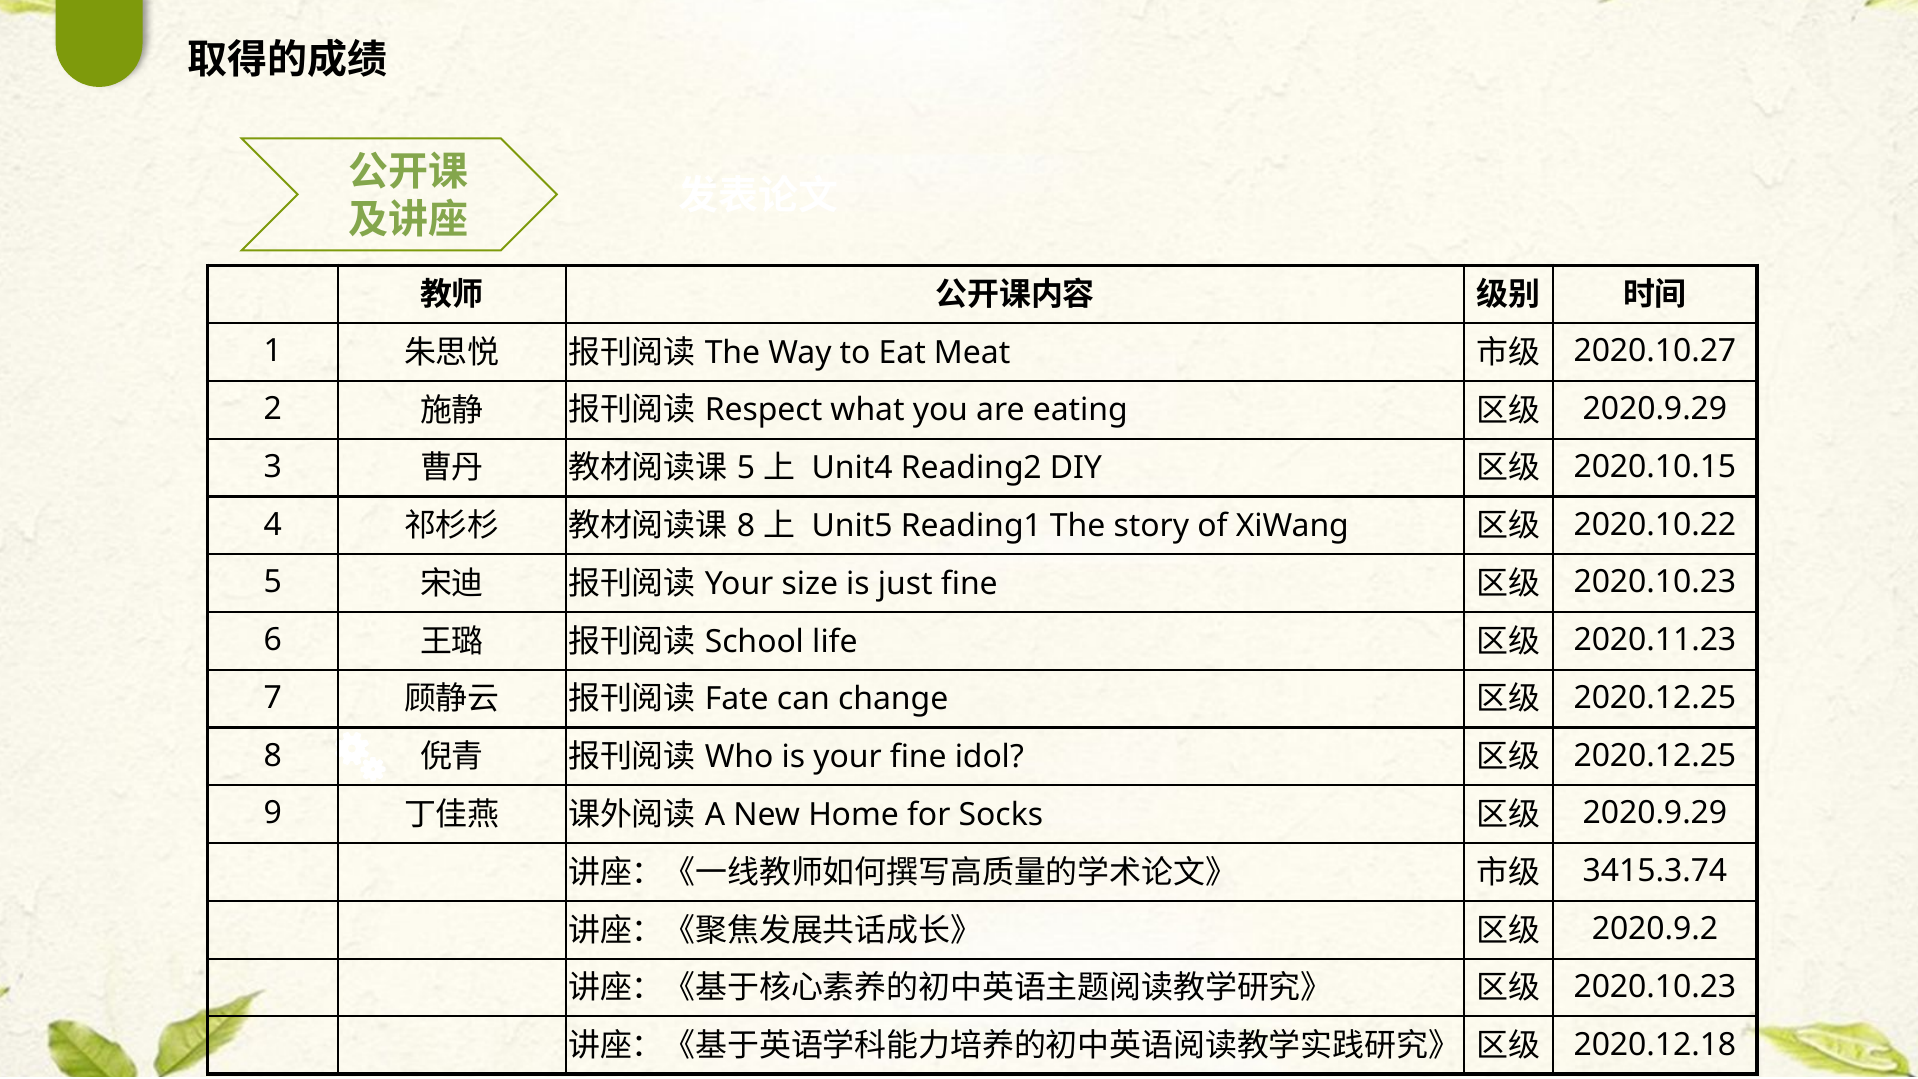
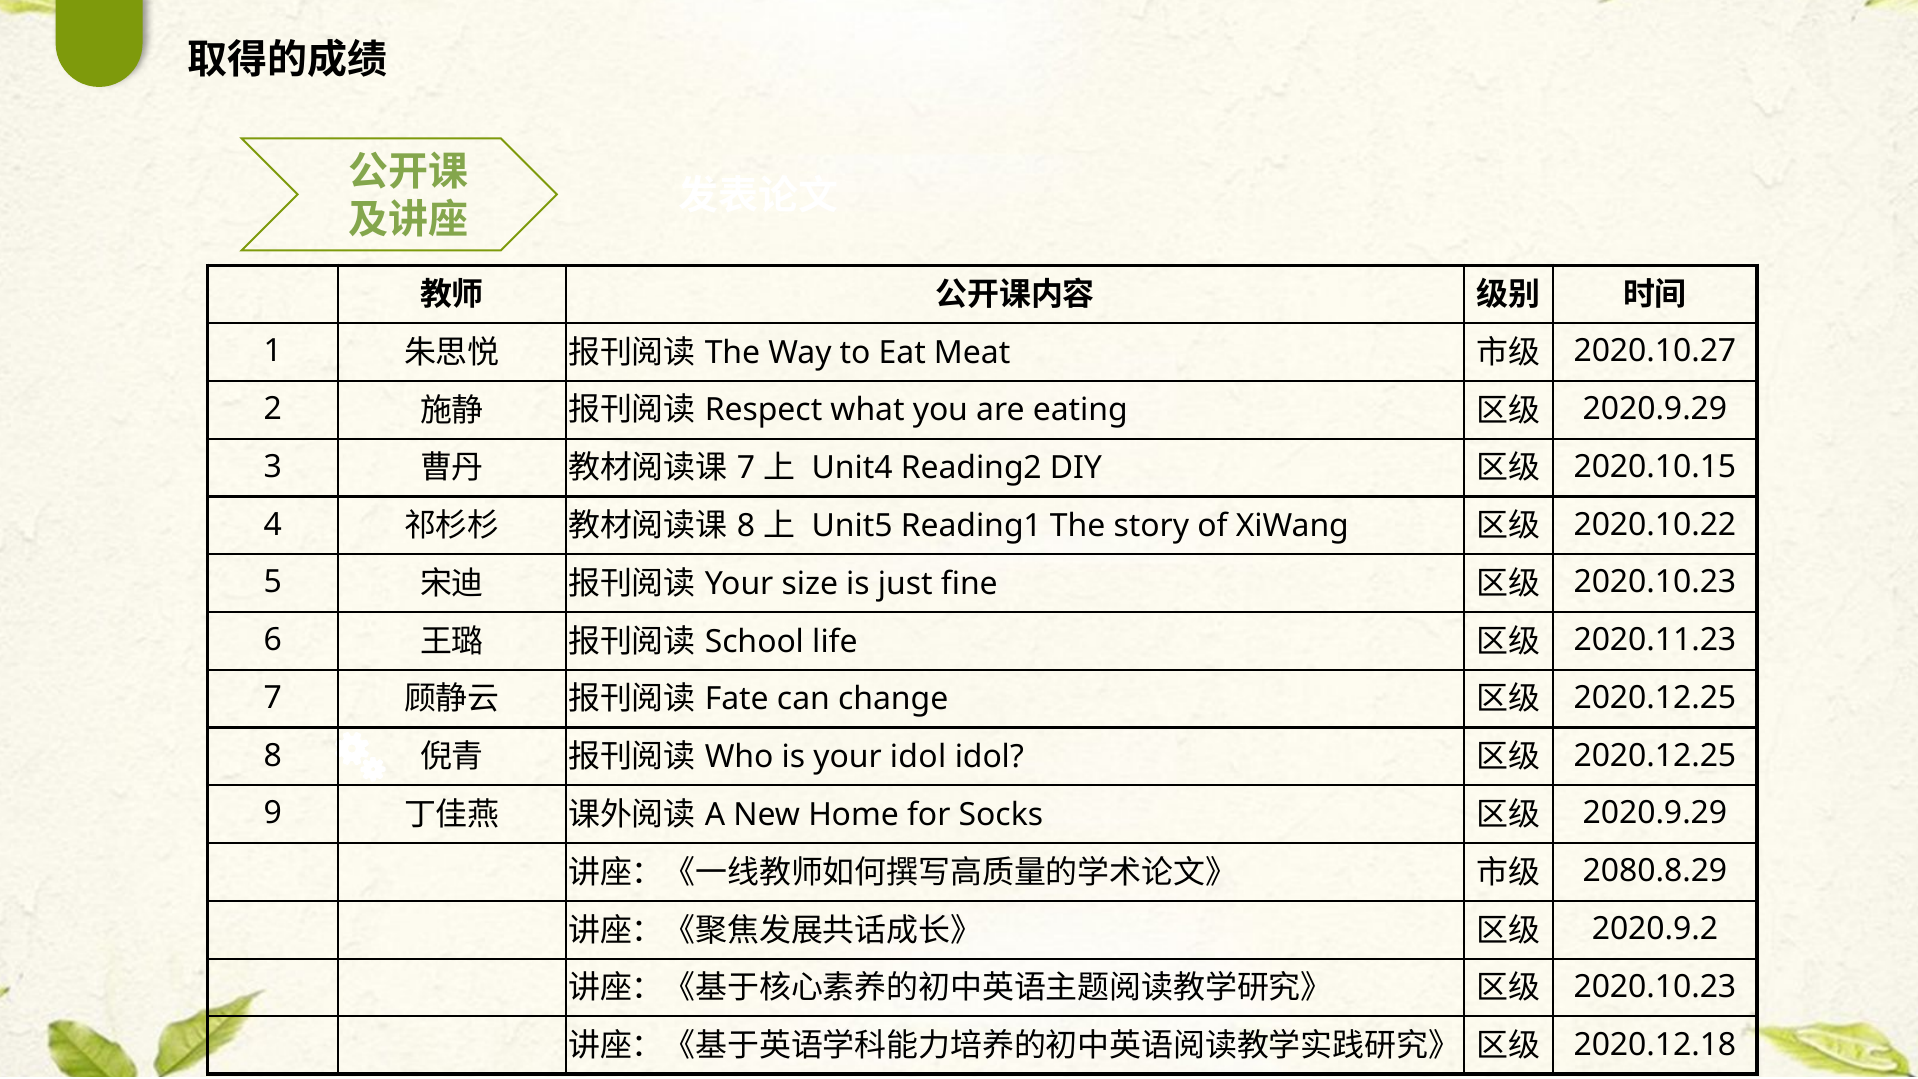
5: 5 -> 7 (746, 468)
your fine: fine -> idol (918, 757)
3415.3.74: 3415.3.74 -> 2080.8.29 (1655, 871)
